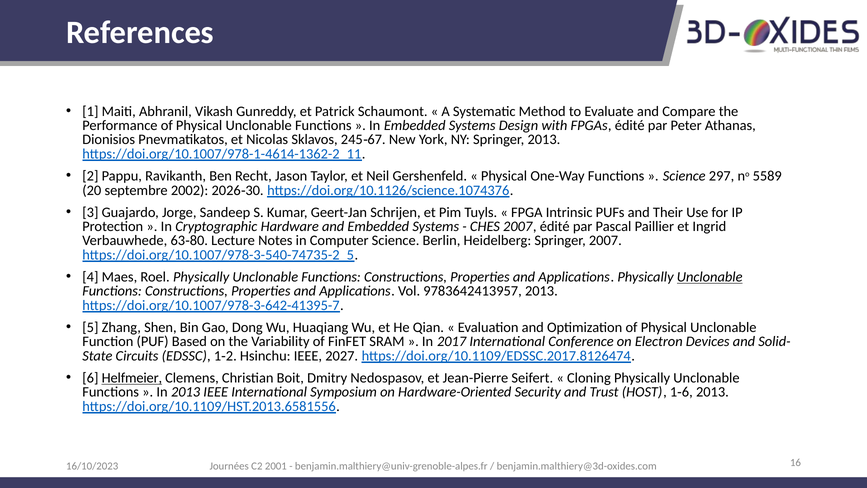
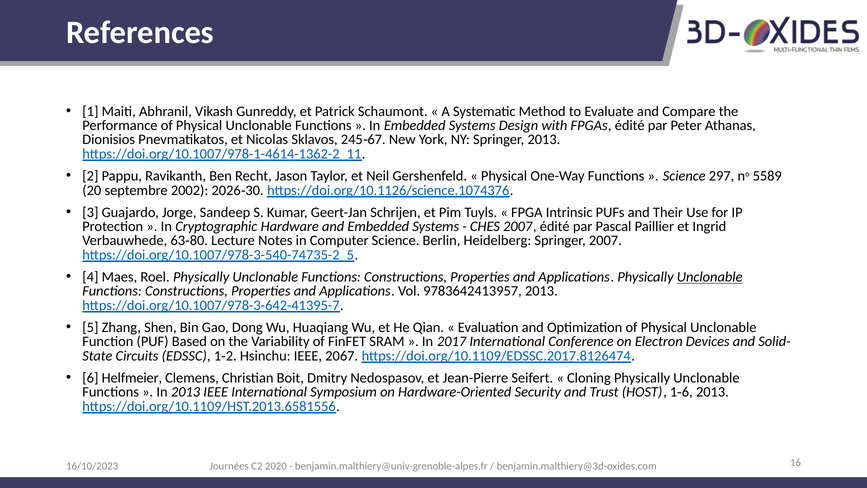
2027: 2027 -> 2067 (342, 356)
Helfmeier underline: present -> none (132, 378)
2001: 2001 -> 2020 (276, 466)
